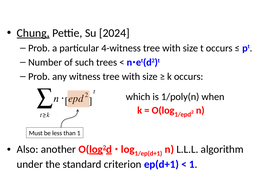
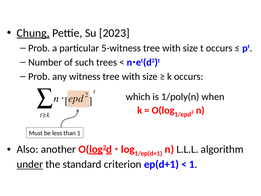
2024: 2024 -> 2023 (114, 33)
4-witness: 4-witness -> 5-witness (121, 48)
under underline: none -> present (30, 164)
